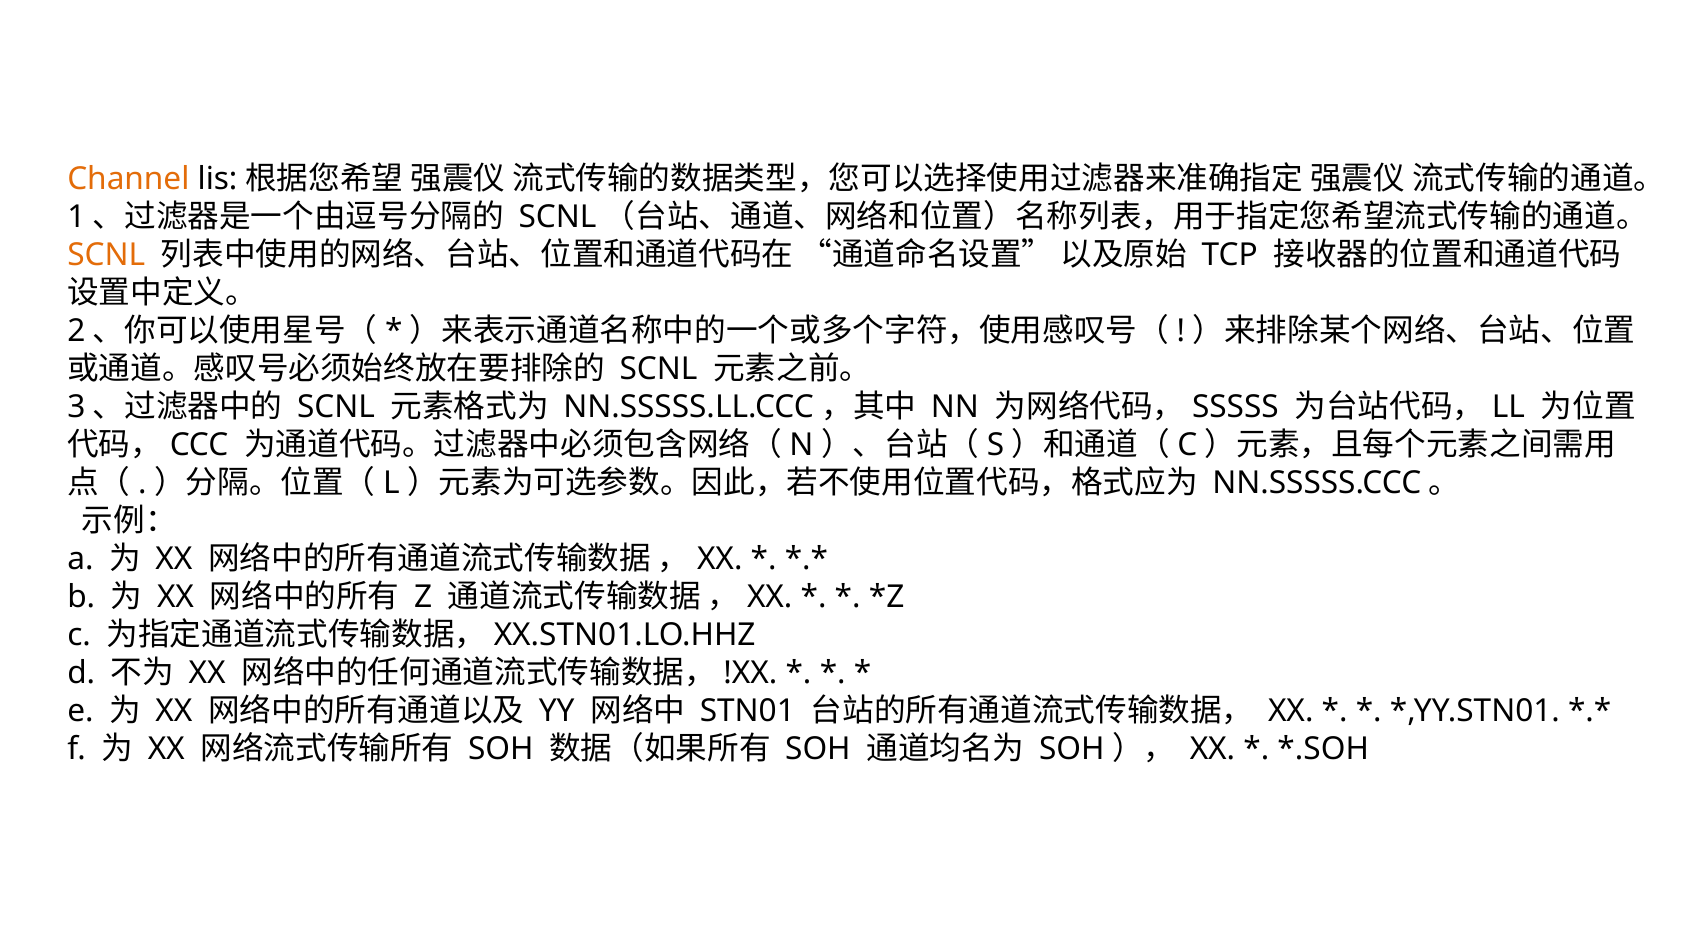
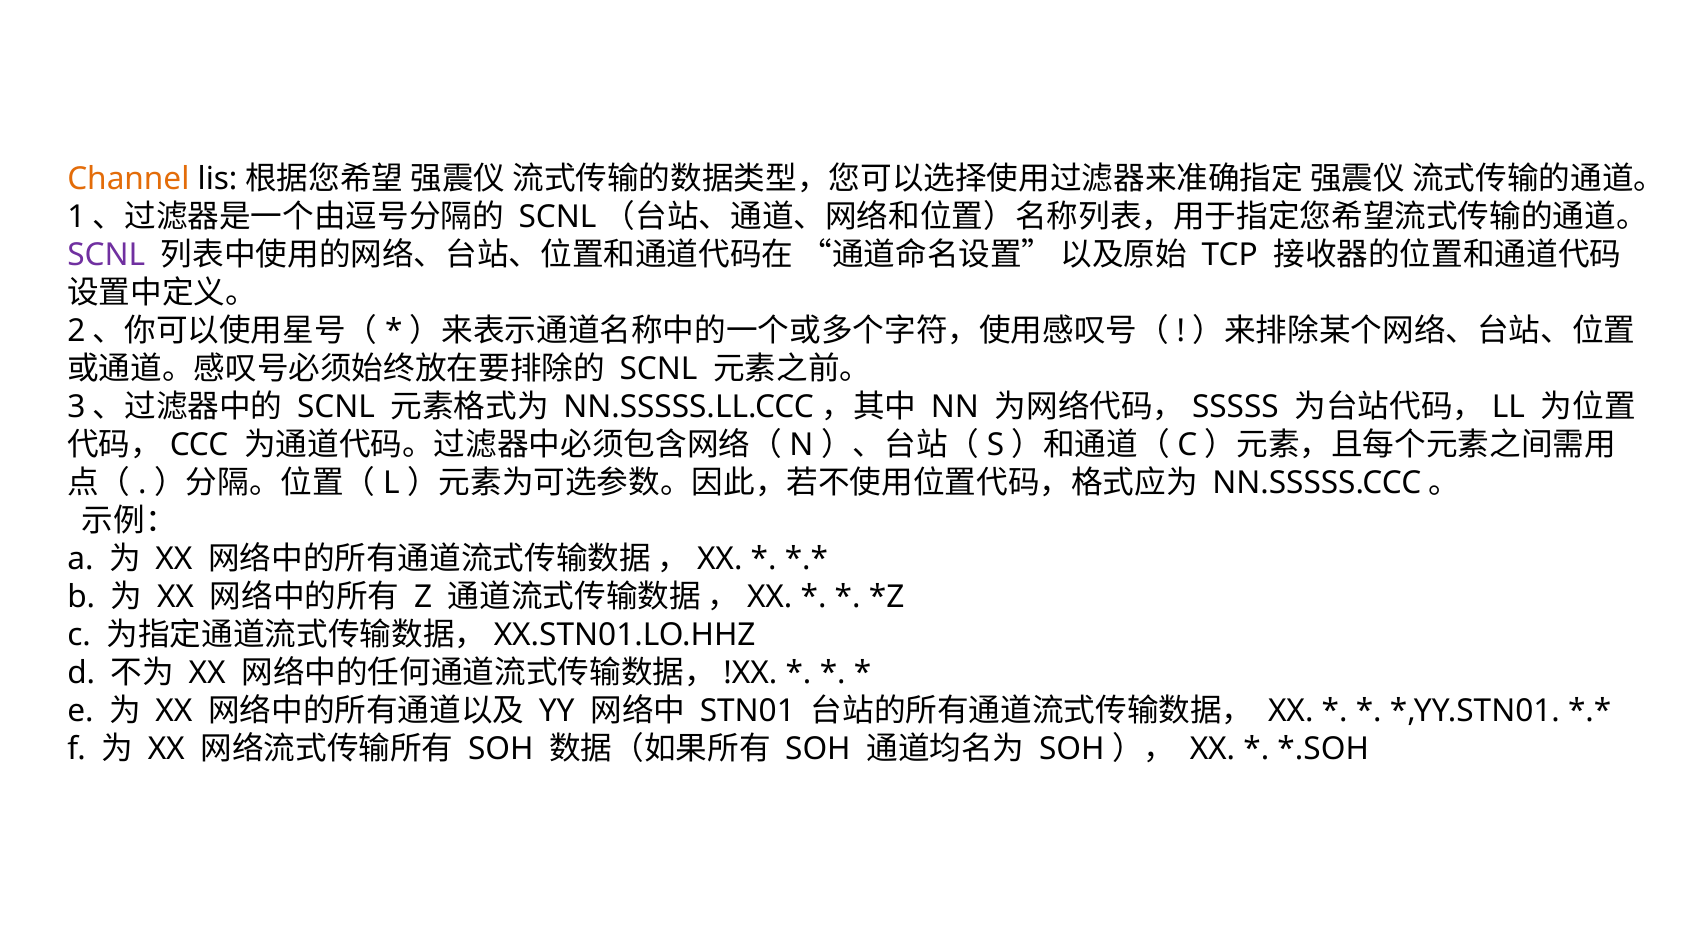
SCNL colour: orange -> purple (106, 255)
